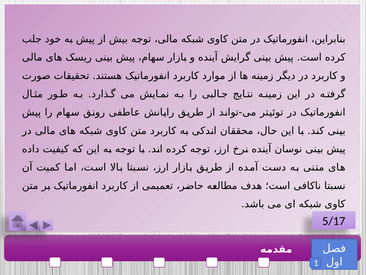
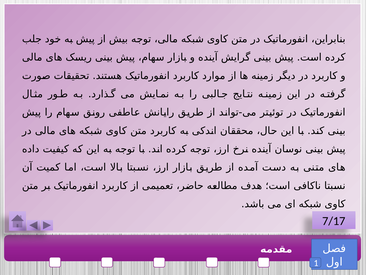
5/17: 5/17 -> 7/17 (334, 221)
